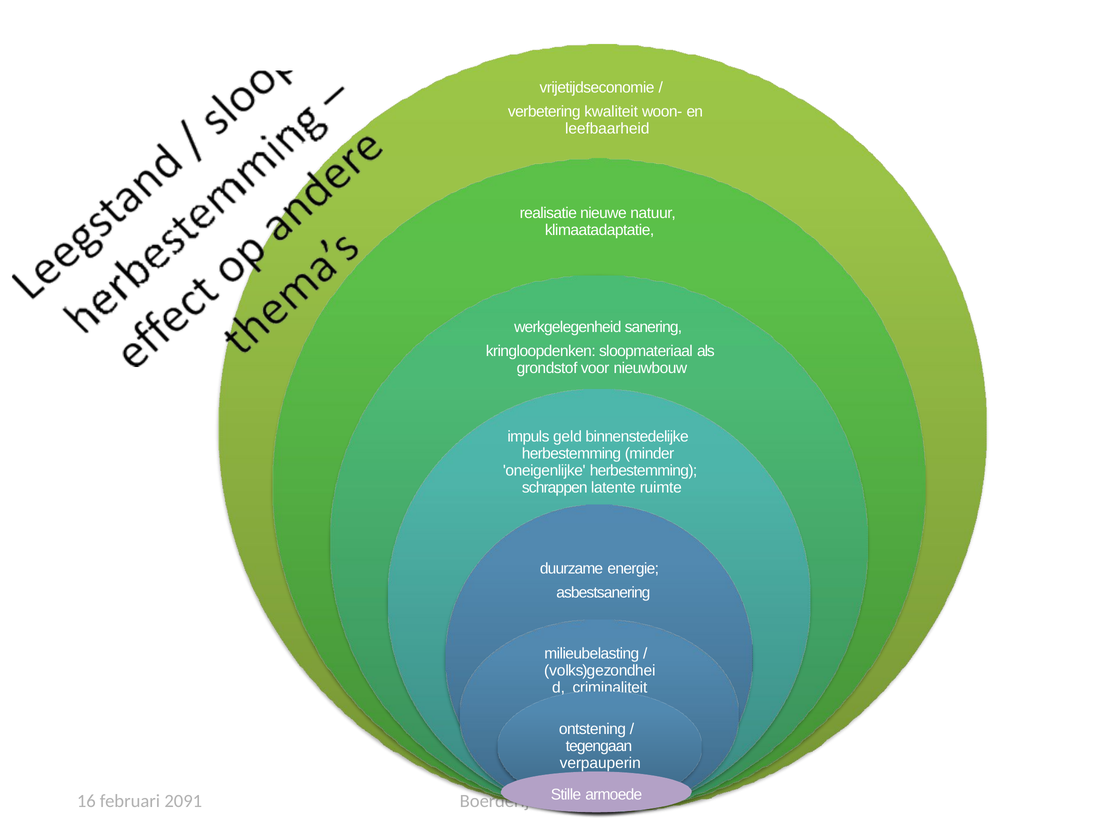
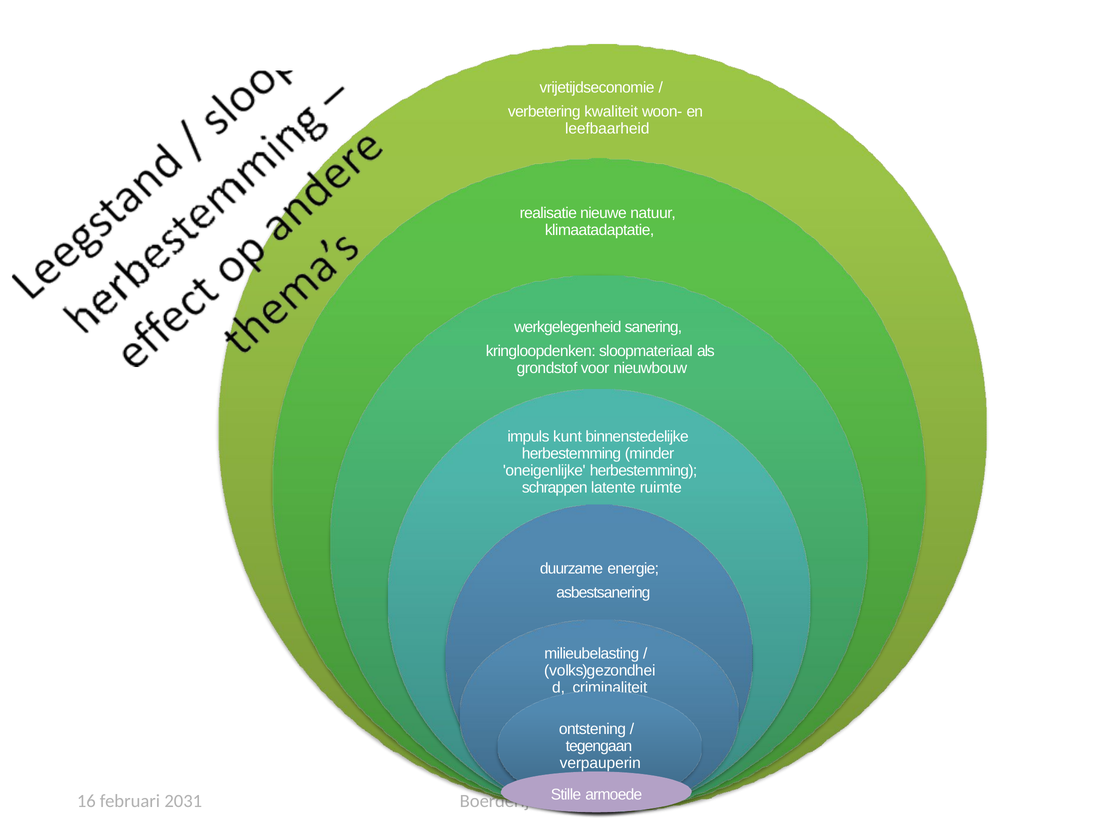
geld: geld -> kunt (567, 437)
2091: 2091 -> 2031 (183, 801)
